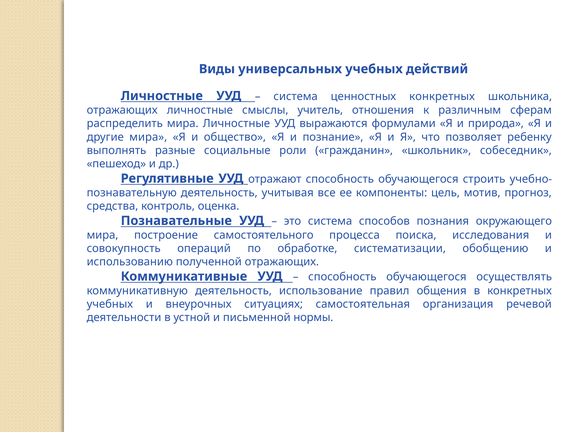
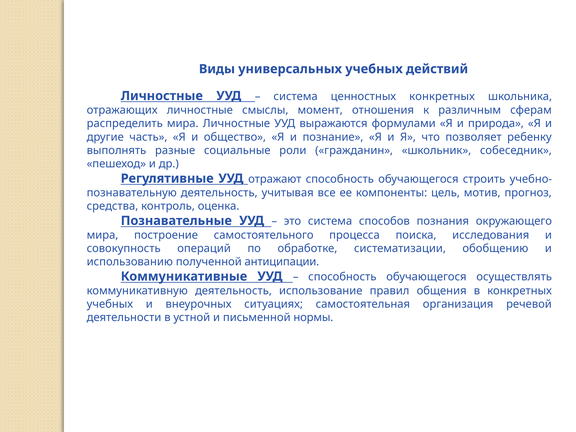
учитель: учитель -> момент (320, 110)
другие мира: мира -> часть (148, 137)
полученной отражающих: отражающих -> антиципации (282, 262)
